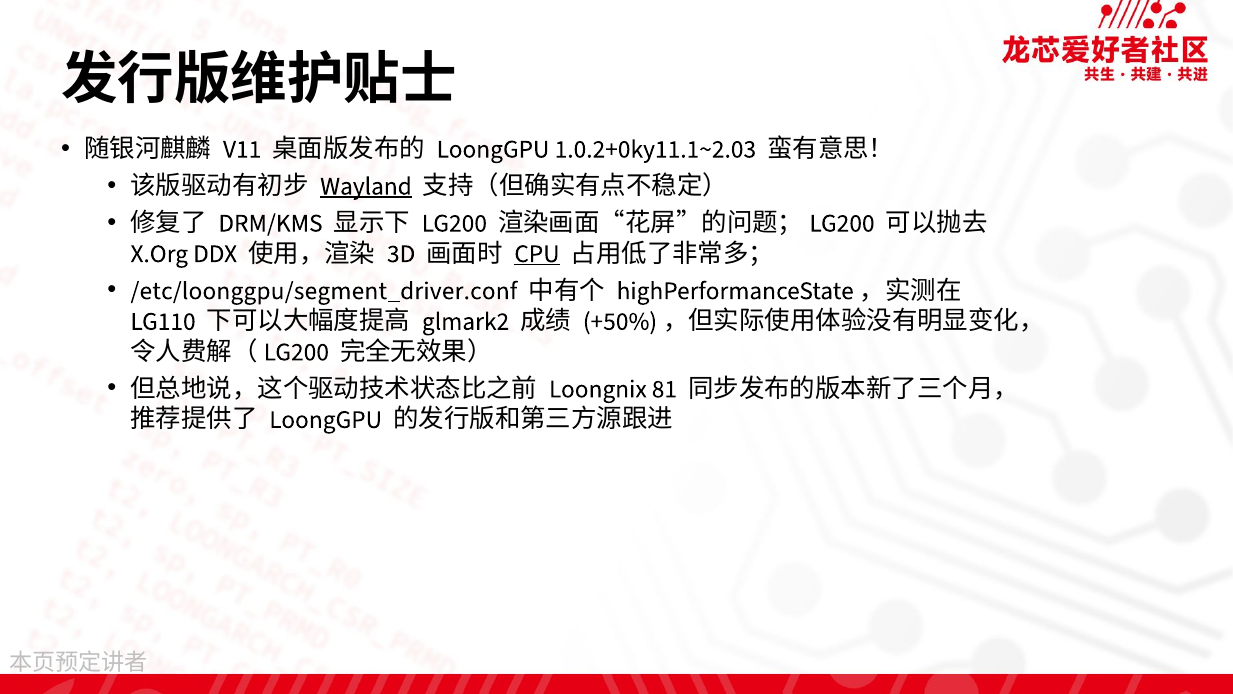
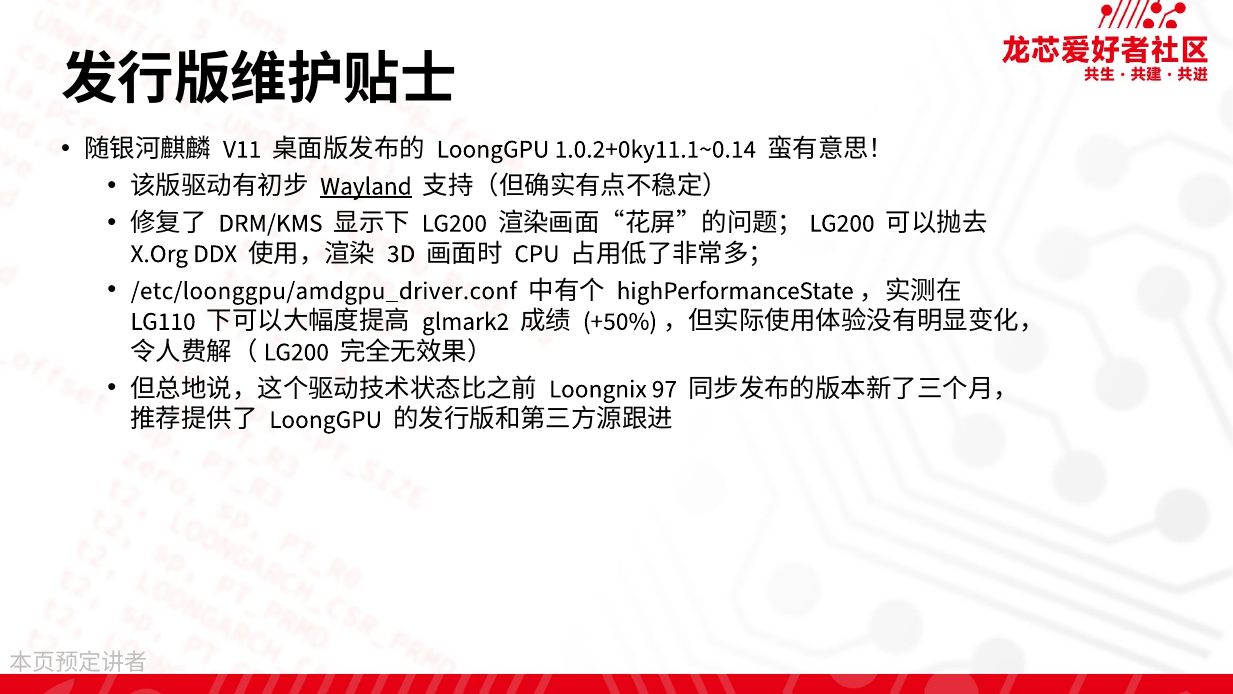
1.0.2+0ky11.1~2.03: 1.0.2+0ky11.1~2.03 -> 1.0.2+0ky11.1~0.14 (655, 149)
CPU underline: present -> none (537, 254)
/etc/loonggpu/segment_driver.conf: /etc/loonggpu/segment_driver.conf -> /etc/loonggpu/amdgpu_driver.conf (324, 291)
81: 81 -> 97 (664, 389)
